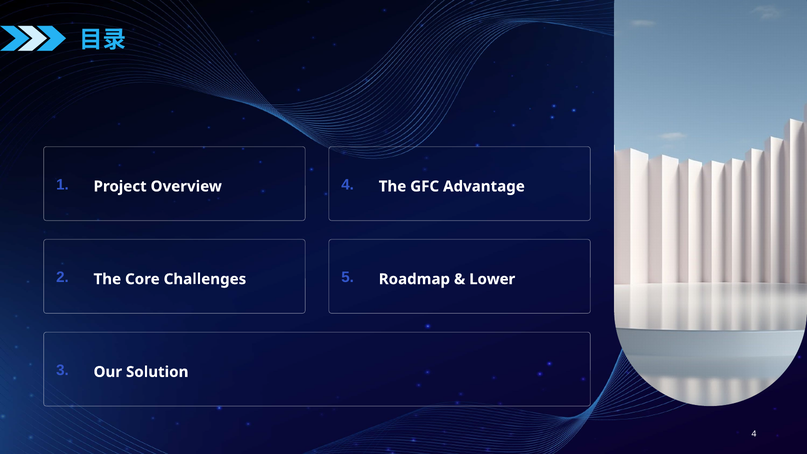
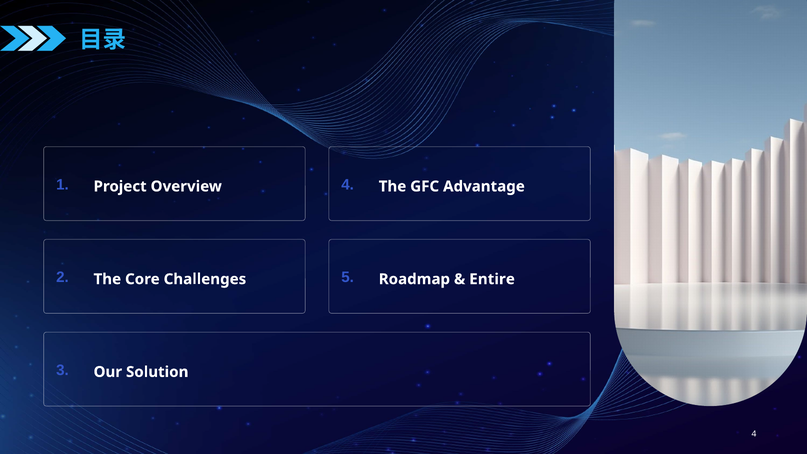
Lower: Lower -> Entire (492, 279)
